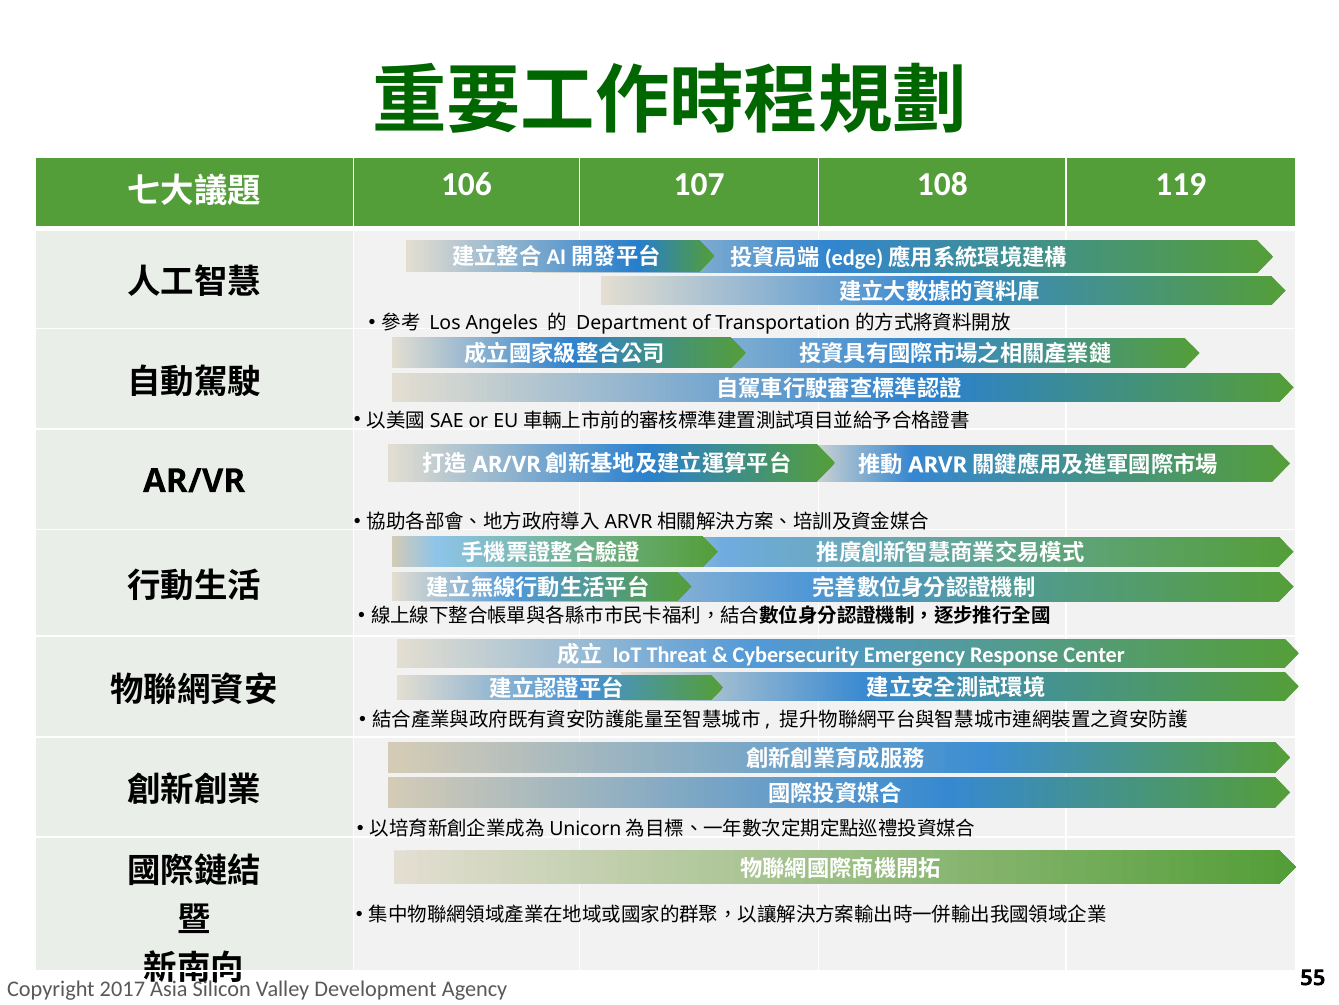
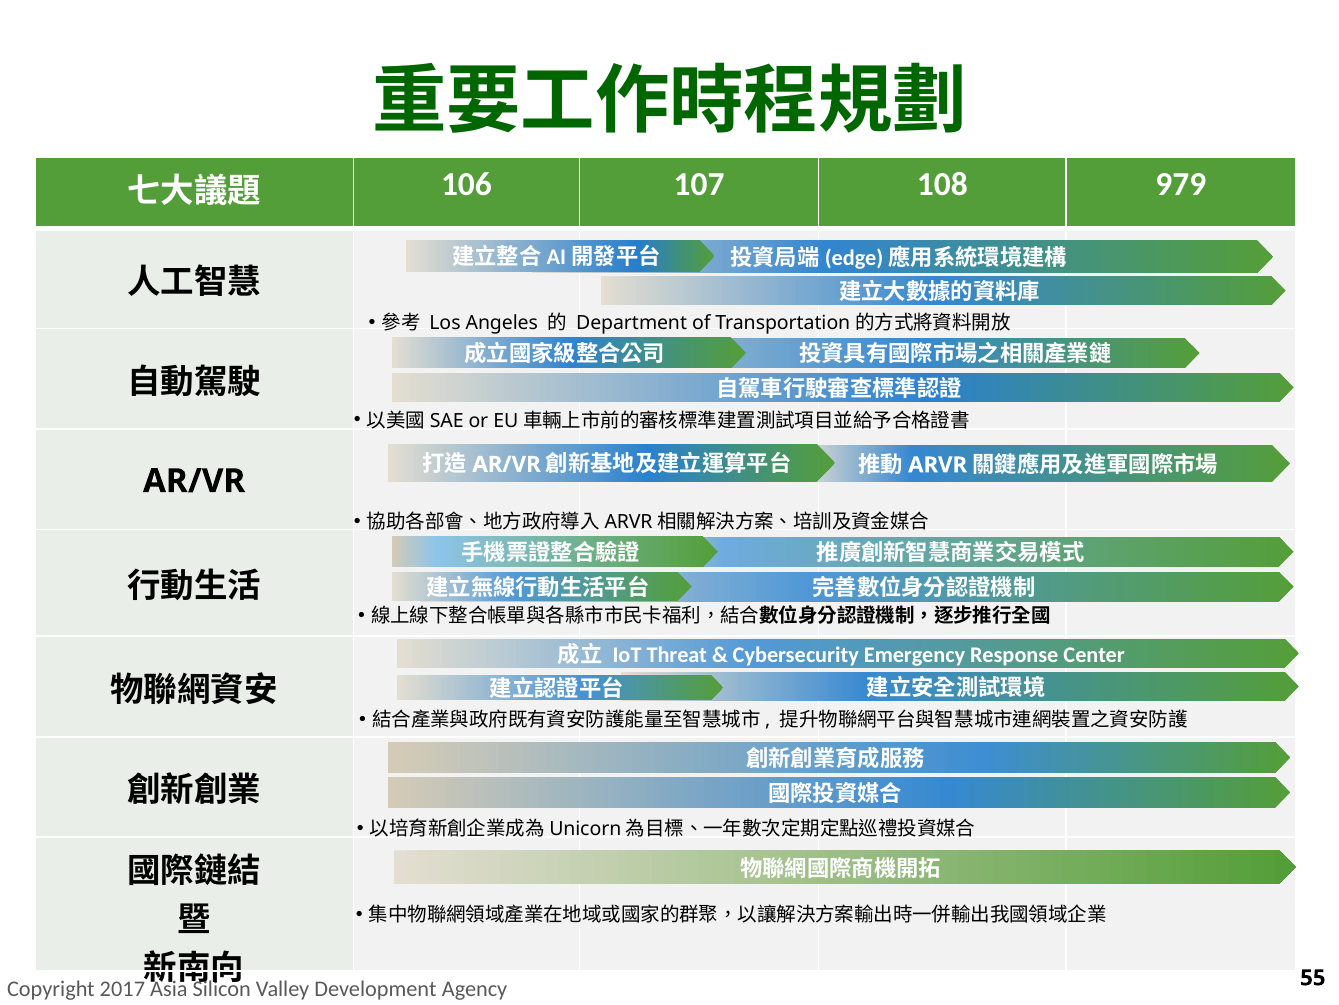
119: 119 -> 979 (1181, 184)
